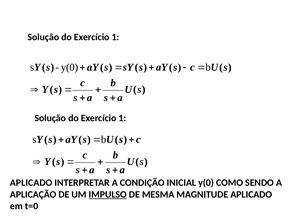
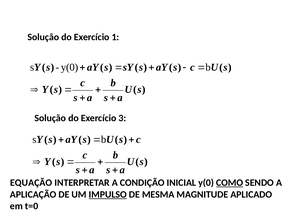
1: 1 -> 3 (122, 118)
APLICADO: APLICADO -> EQUAÇÃO (31, 182)
COMO underline: none -> present (230, 182)
